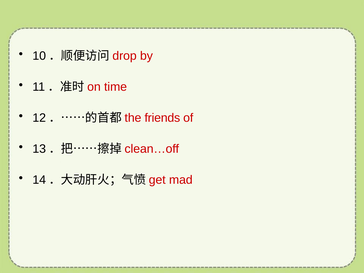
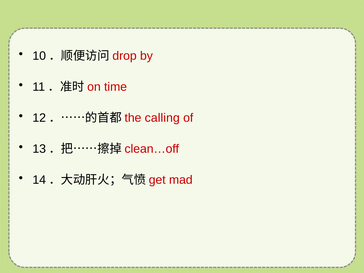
friends: friends -> calling (162, 118)
